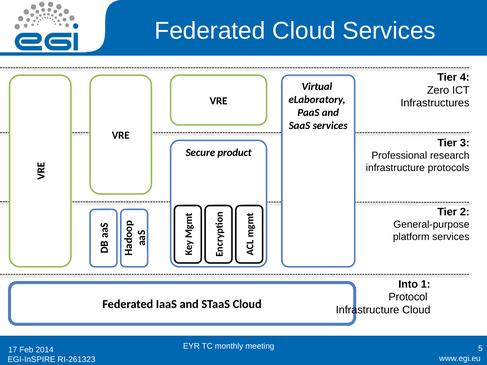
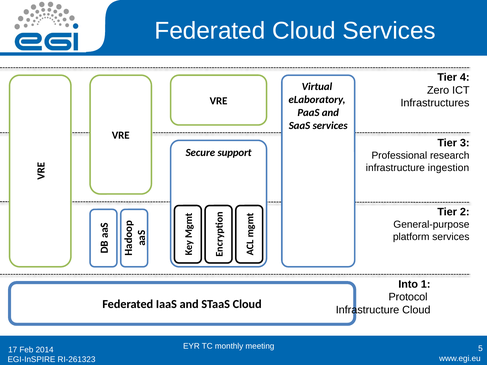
product: product -> support (235, 153)
protocols: protocols -> ingestion (448, 168)
